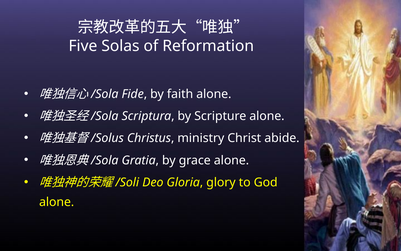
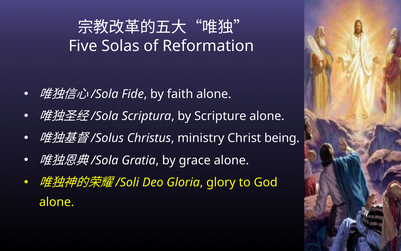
abide: abide -> being (282, 138)
